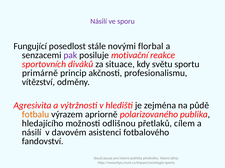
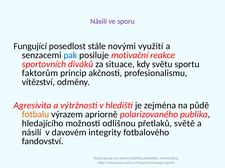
florbal: florbal -> využití (151, 46)
pak colour: purple -> blue (70, 55)
primárně: primárně -> faktorům (40, 73)
cílem: cílem -> světě (185, 124)
asistenci: asistenci -> integrity (105, 133)
